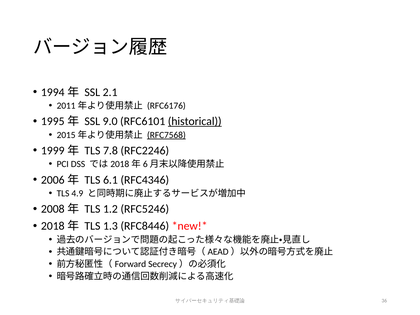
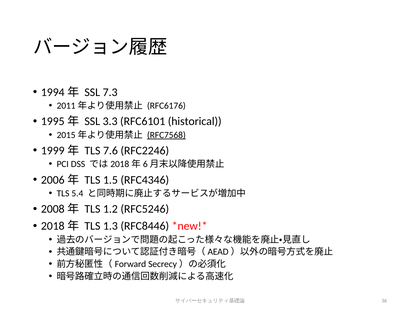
2.1: 2.1 -> 7.3 (110, 92)
9.0: 9.0 -> 3.3 (110, 121)
historical underline: present -> none (195, 121)
7.8: 7.8 -> 7.6 (110, 151)
6.1: 6.1 -> 1.5 (110, 180)
4.9: 4.9 -> 5.4 (77, 193)
